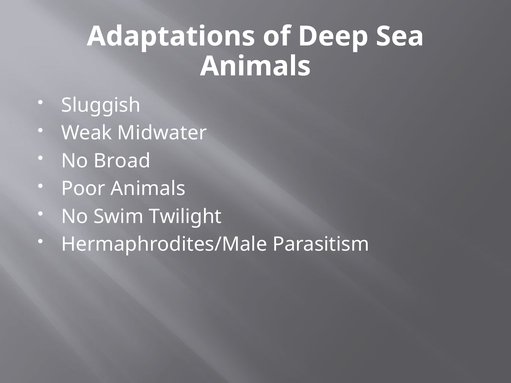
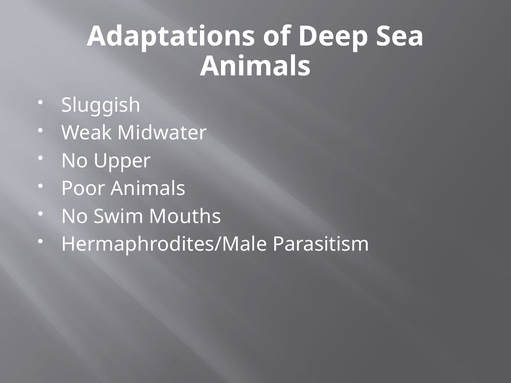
Broad: Broad -> Upper (122, 161)
Twilight: Twilight -> Mouths (185, 217)
